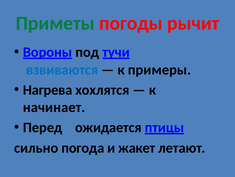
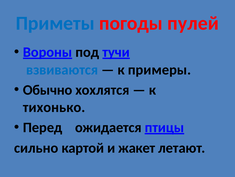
Приметы colour: green -> blue (55, 23)
рычит: рычит -> пулей (193, 23)
Нагрева: Нагрева -> Обычно (48, 90)
начинает: начинает -> тихонько (54, 107)
погода: погода -> картой (83, 147)
